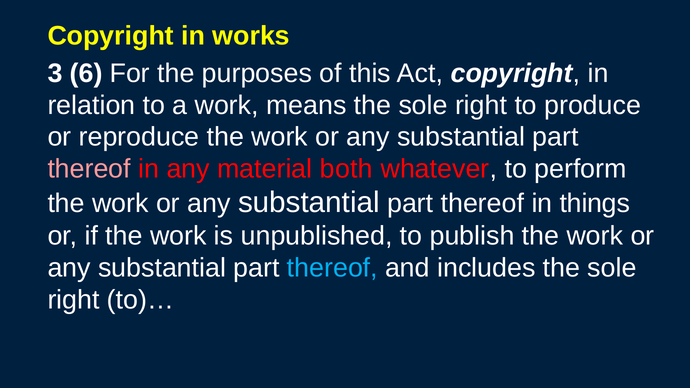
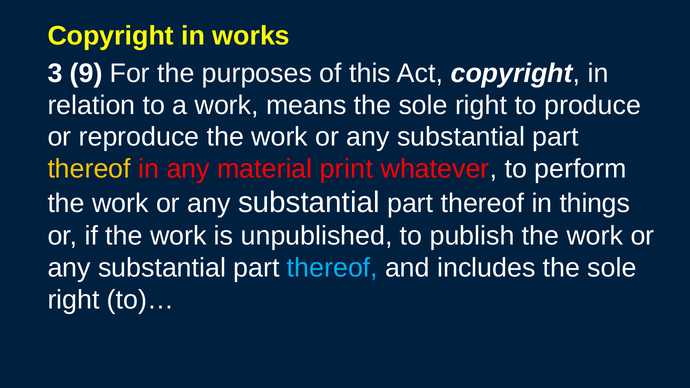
6: 6 -> 9 (86, 73)
thereof colour: pink -> yellow (89, 169)
both: both -> print (346, 169)
